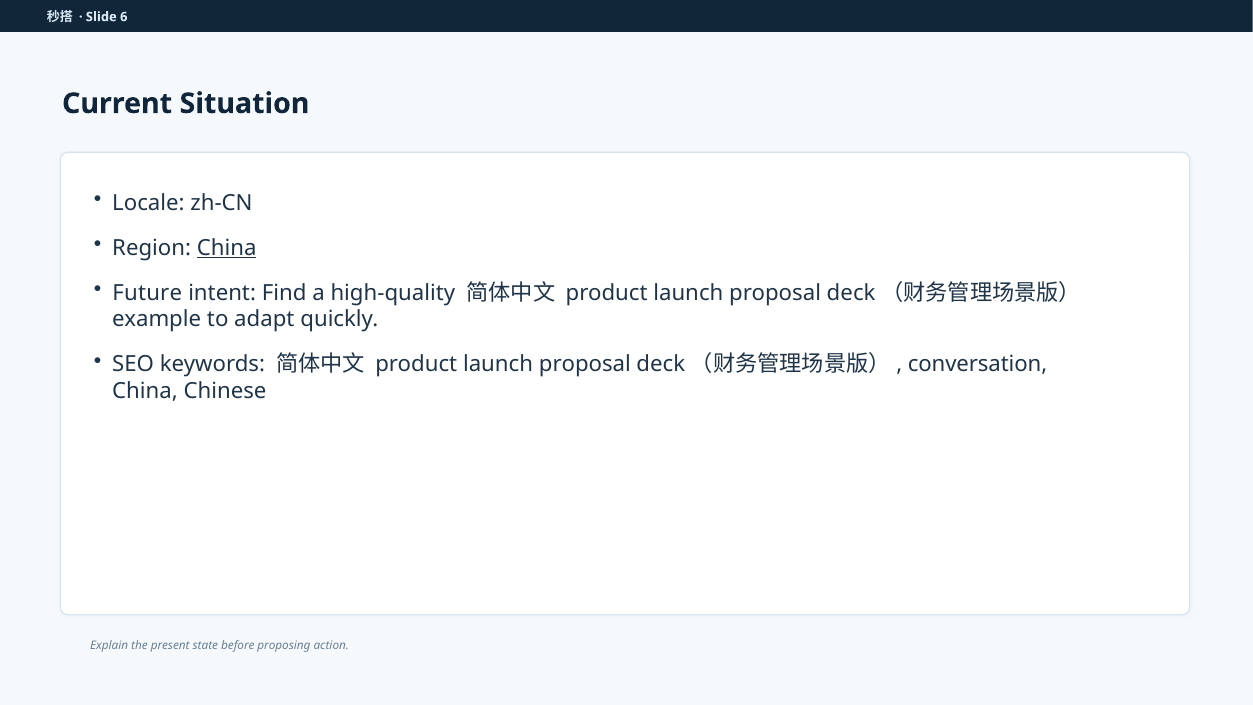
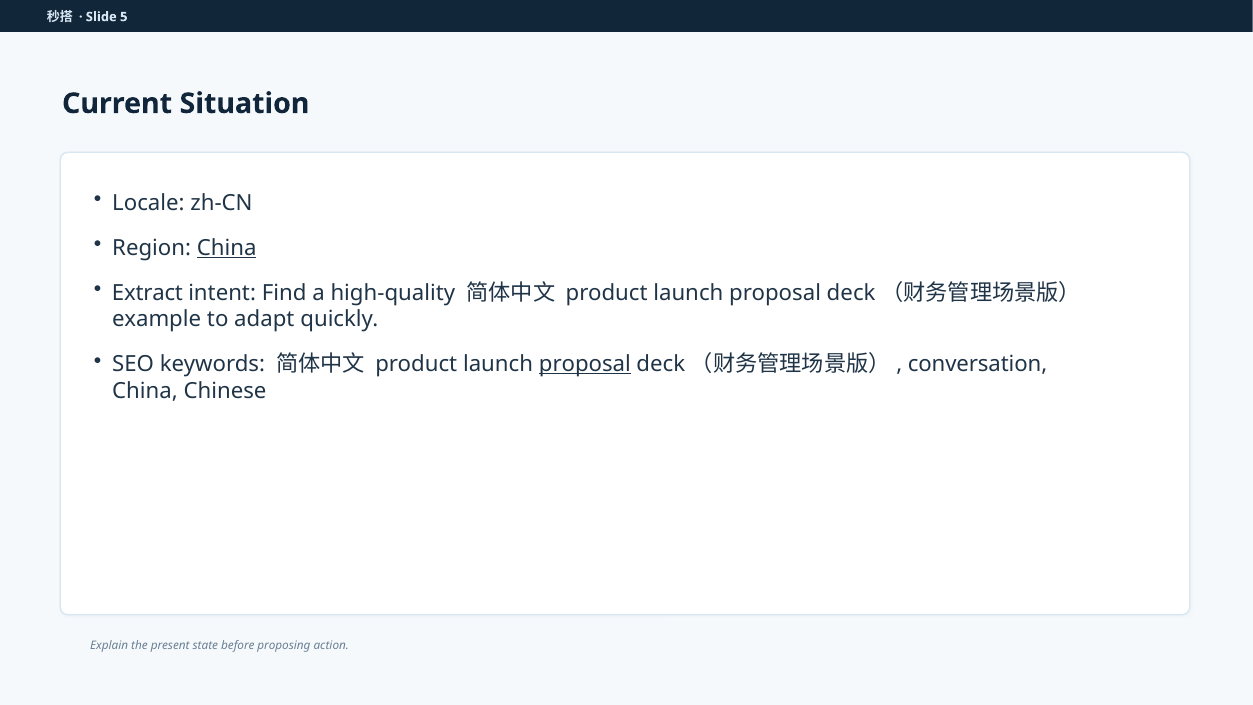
6: 6 -> 5 (124, 17)
Future: Future -> Extract (147, 293)
proposal underline: none -> present (585, 364)
